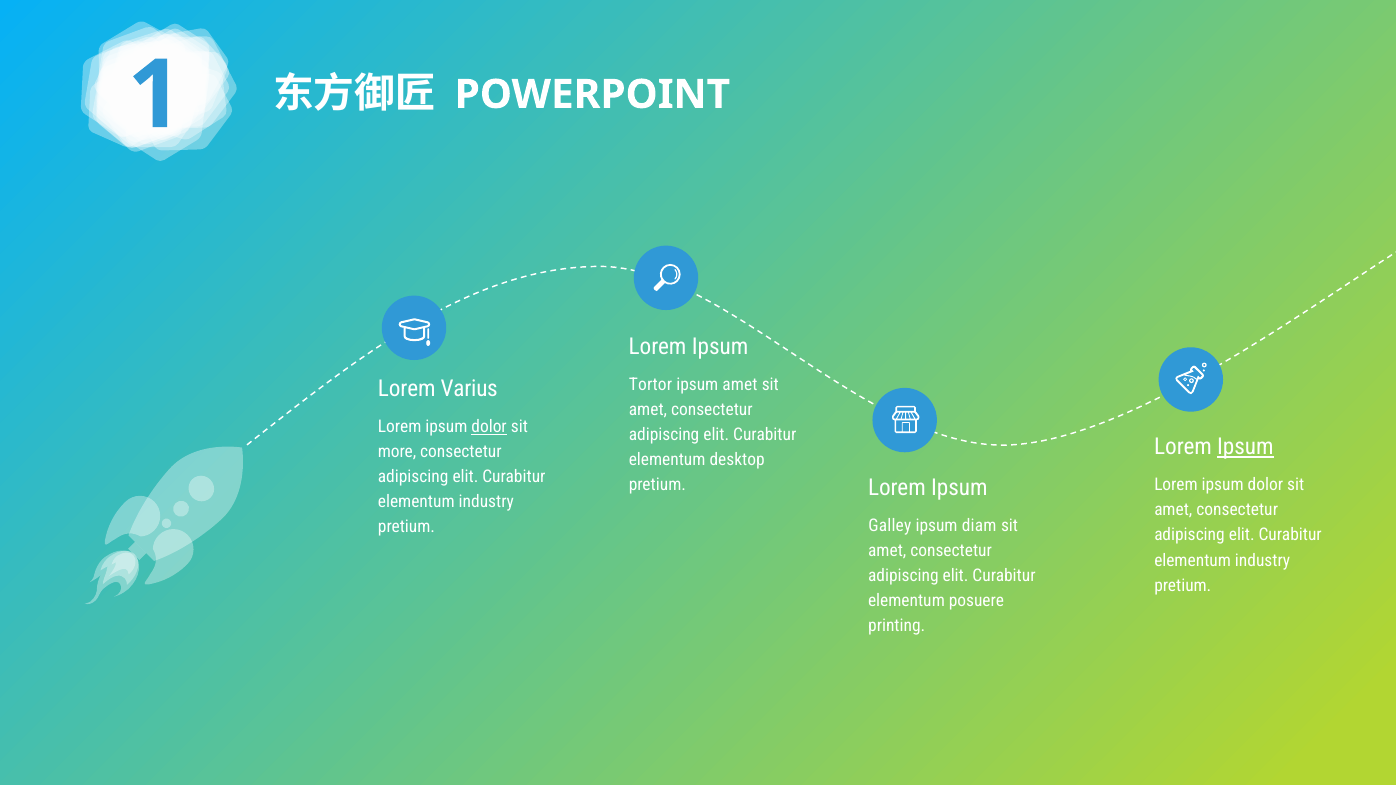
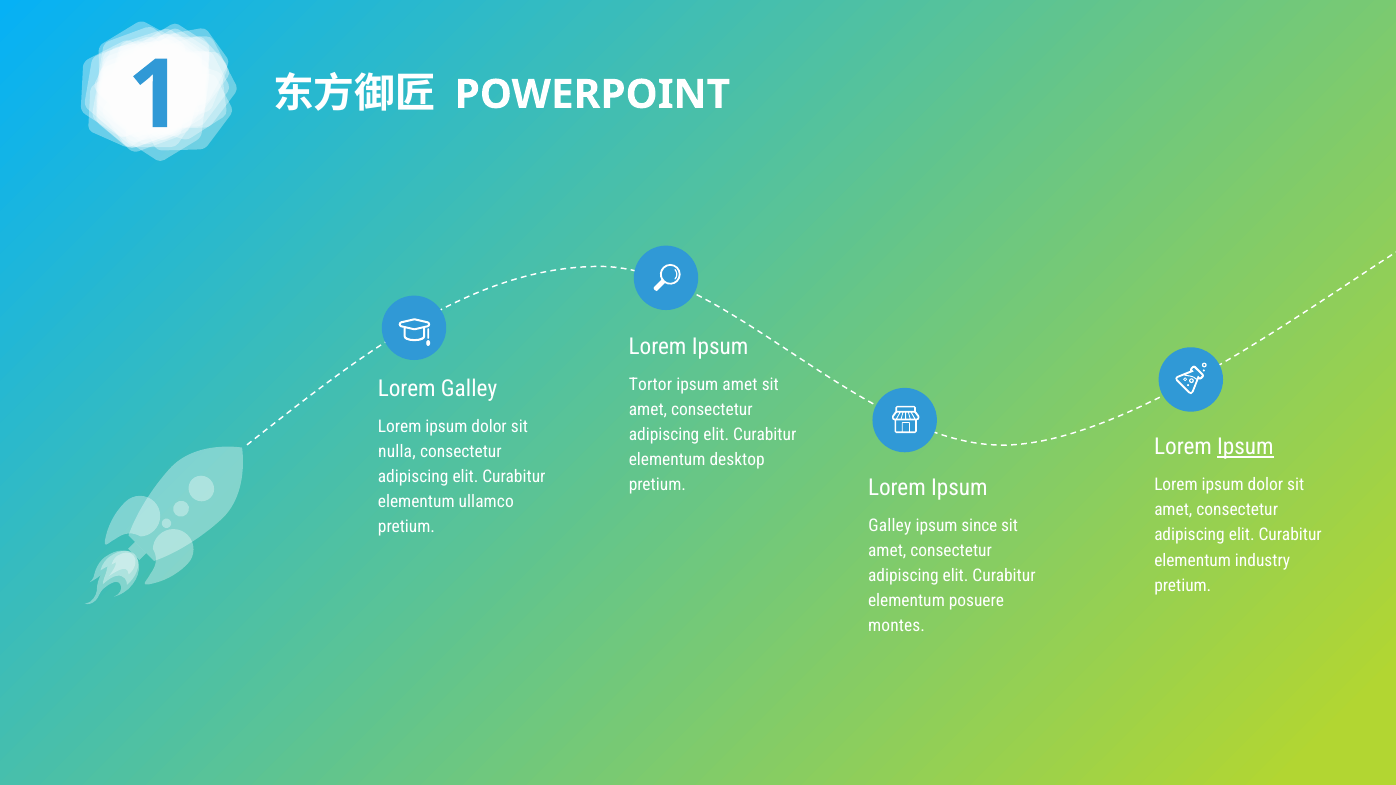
Lorem Varius: Varius -> Galley (469, 389)
dolor underline: present -> none (489, 427)
more: more -> nulla (397, 452)
industry: industry -> ullamco (486, 502)
diam: diam -> since (979, 526)
printing: printing -> montes (897, 626)
